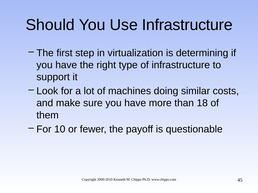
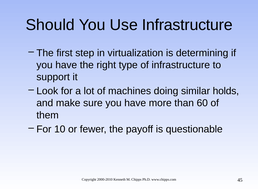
costs: costs -> holds (226, 91)
18: 18 -> 60 (202, 103)
